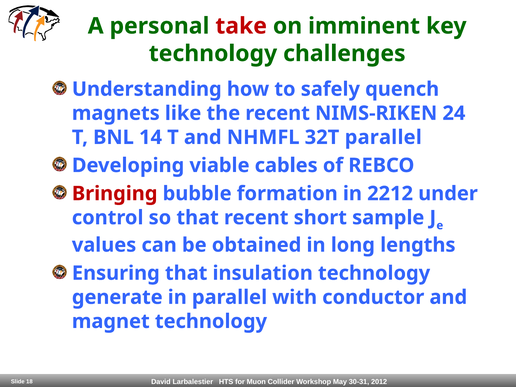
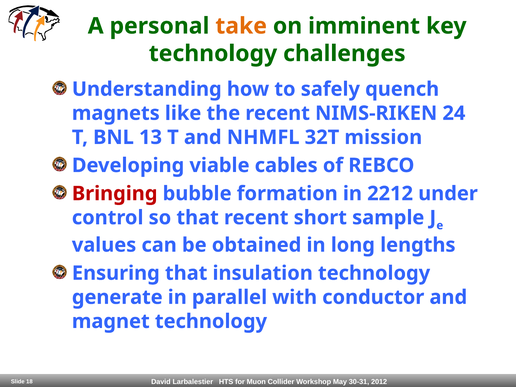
take colour: red -> orange (241, 26)
14: 14 -> 13 (151, 137)
32T parallel: parallel -> mission (383, 137)
